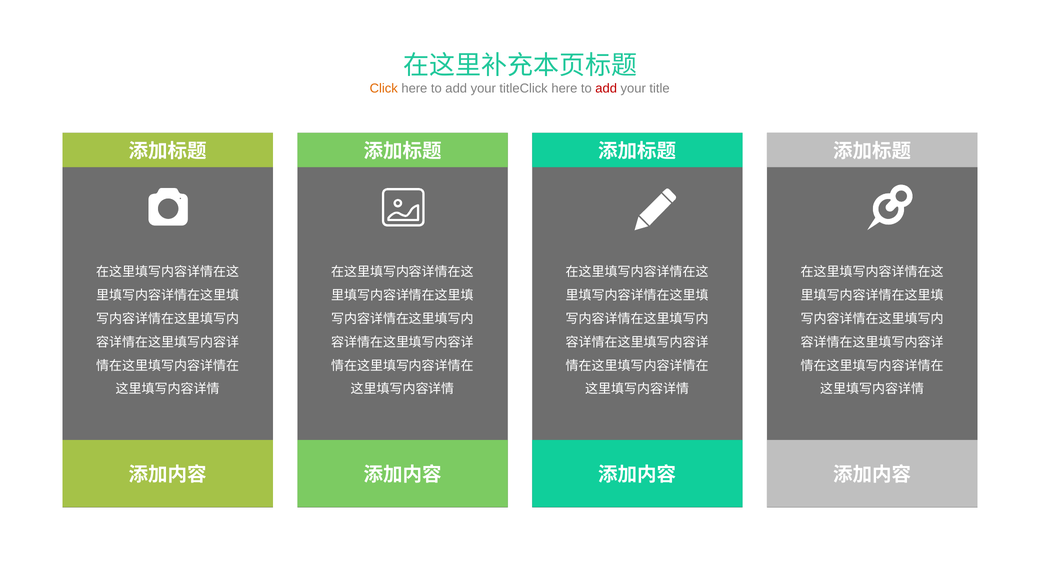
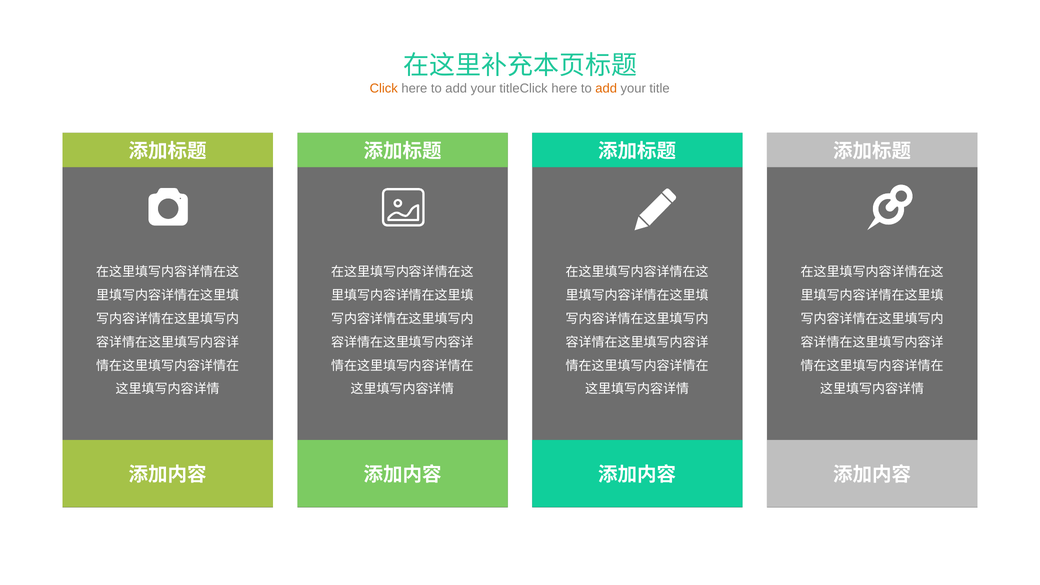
add colour: red -> orange (606, 88)
